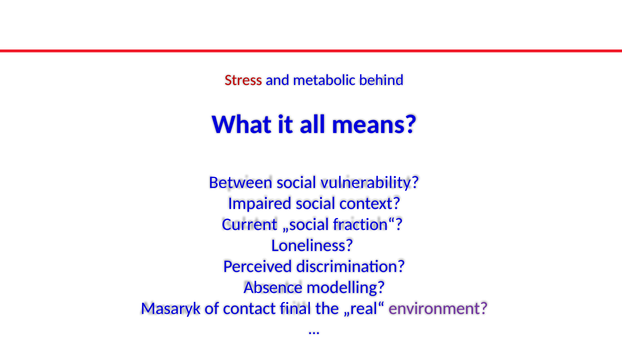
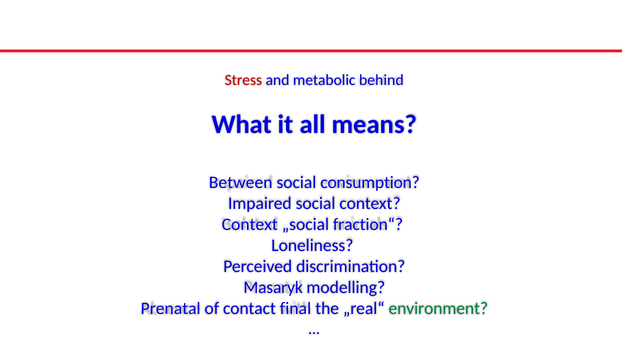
vulnerability: vulnerability -> consumption (370, 182)
Current: Current -> Context (250, 224)
Absence: Absence -> Masaryk (273, 287)
Masaryk: Masaryk -> Prenatal (171, 308)
environment colour: purple -> green (438, 308)
